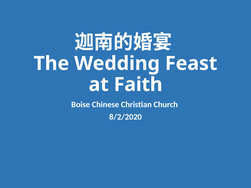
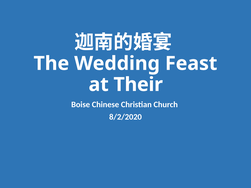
Faith: Faith -> Their (138, 85)
